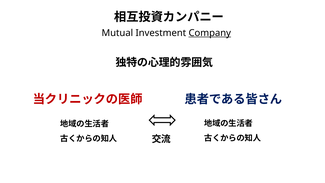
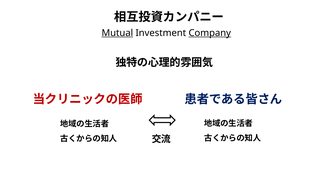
Mutual underline: none -> present (117, 33)
